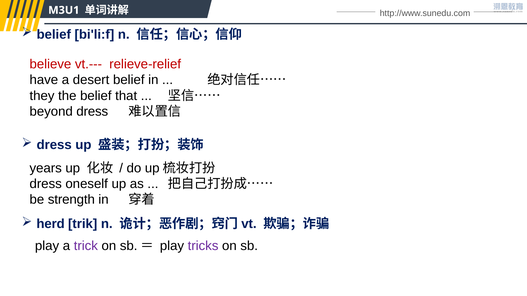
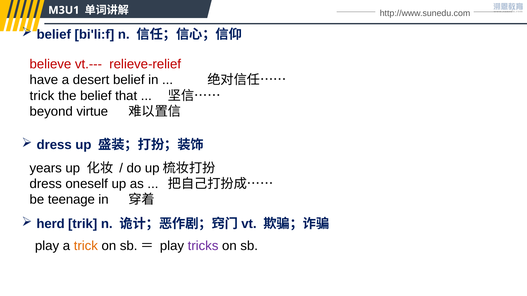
they: they -> trick (42, 96)
beyond dress: dress -> virtue (92, 112)
strength: strength -> teenage (71, 200)
trick colour: purple -> orange (86, 246)
